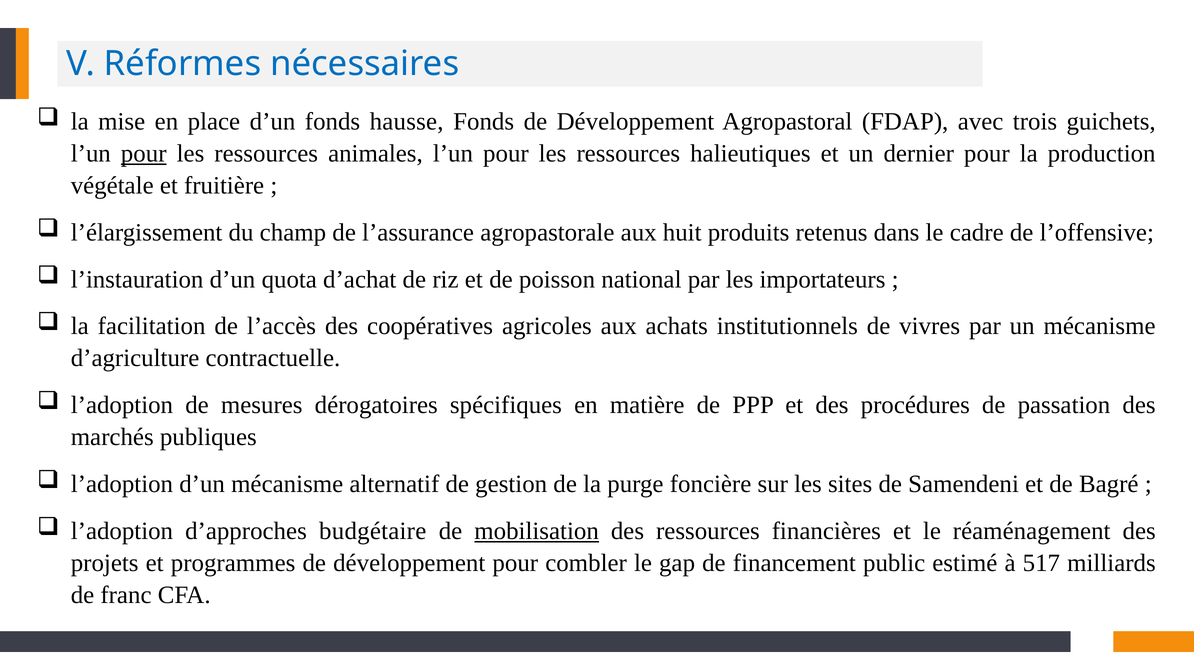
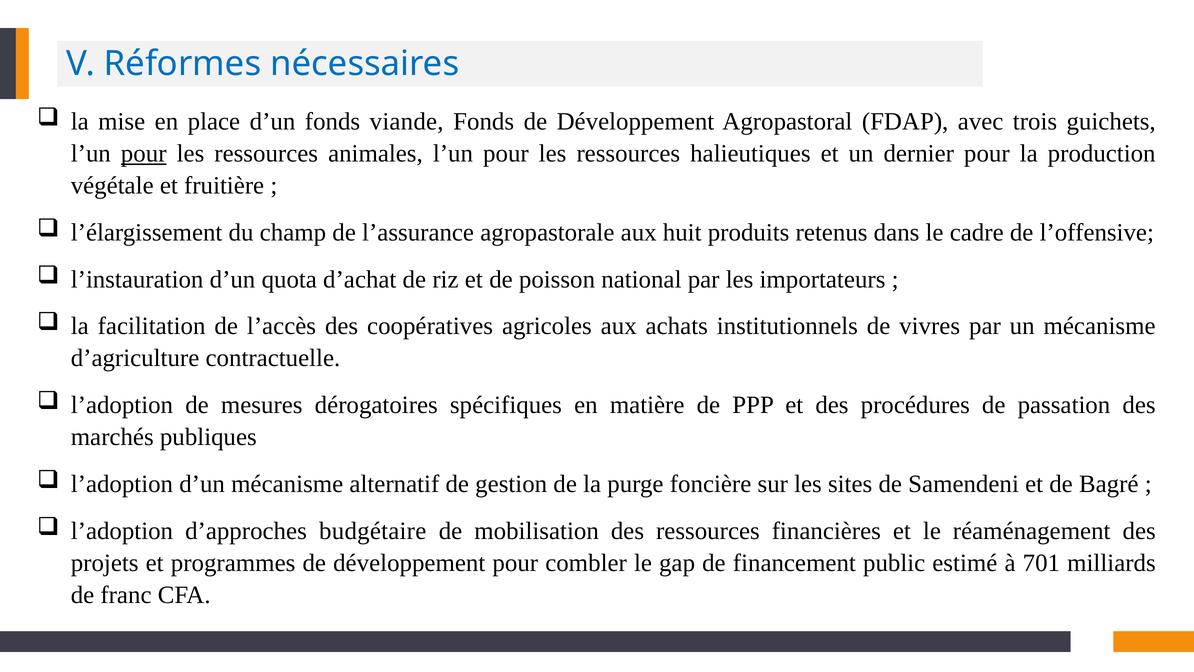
hausse: hausse -> viande (407, 122)
mobilisation underline: present -> none (537, 531)
517: 517 -> 701 (1041, 563)
